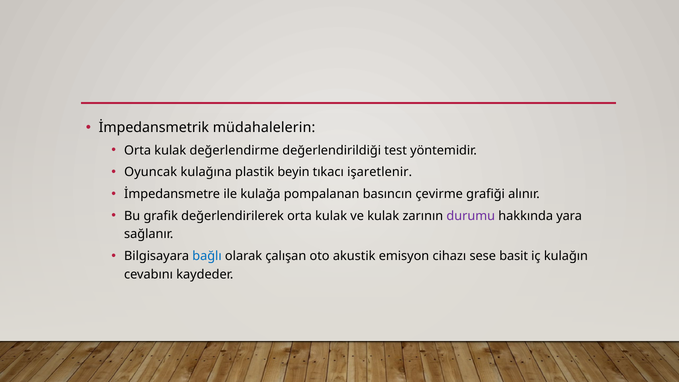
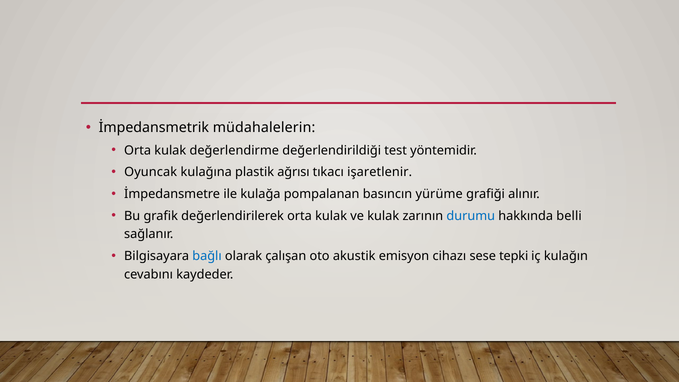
beyin: beyin -> ağrısı (293, 172)
çevirme: çevirme -> yürüme (439, 194)
durumu colour: purple -> blue (471, 216)
yara: yara -> belli (569, 216)
basit: basit -> tepki (514, 256)
